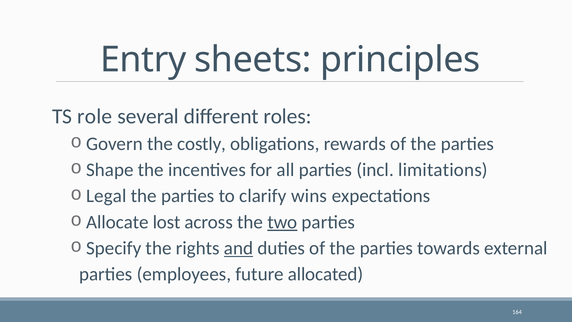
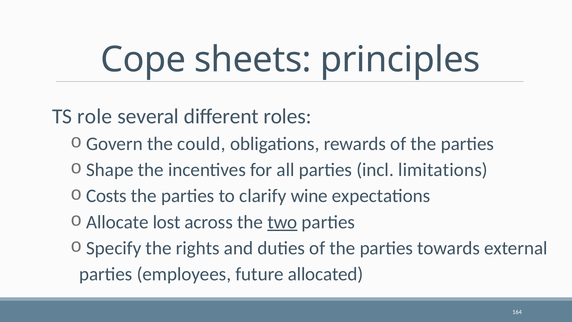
Entry: Entry -> Cope (143, 60)
costly: costly -> could (201, 144)
Legal: Legal -> Costs (106, 196)
wins: wins -> wine (309, 196)
and underline: present -> none (238, 248)
